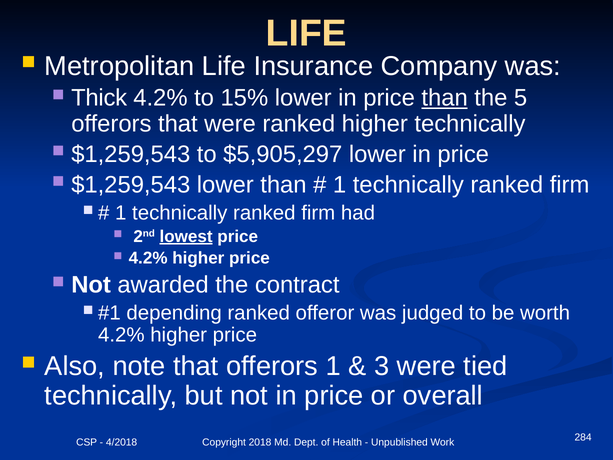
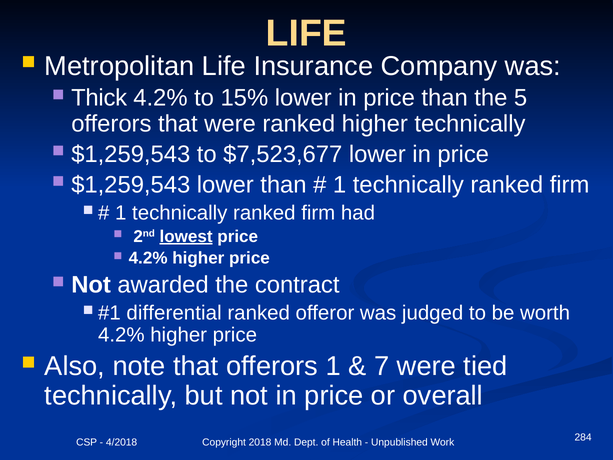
than underline: present -> none (445, 98)
$5,905,297: $5,905,297 -> $7,523,677 (283, 154)
depending: depending -> differential (174, 313)
3: 3 -> 7 (382, 366)
